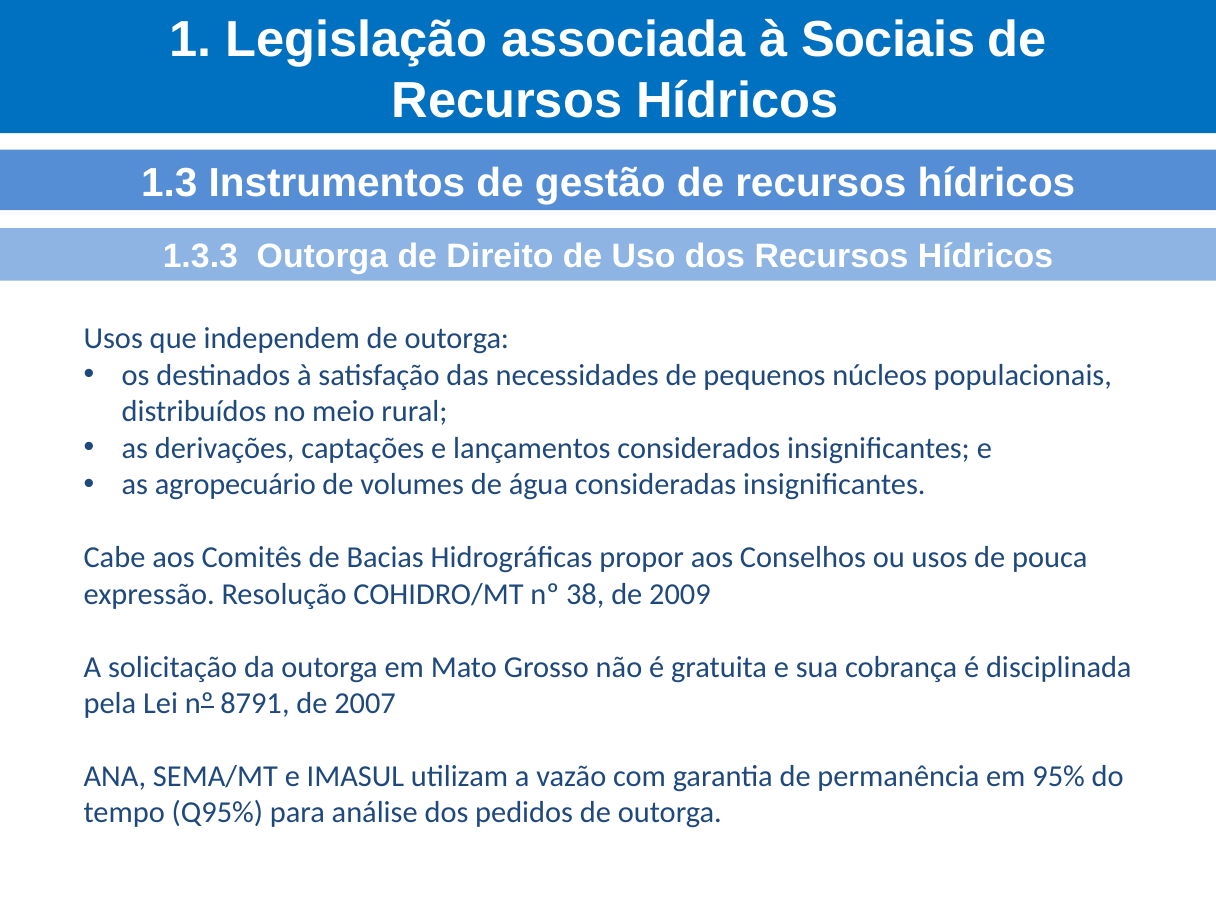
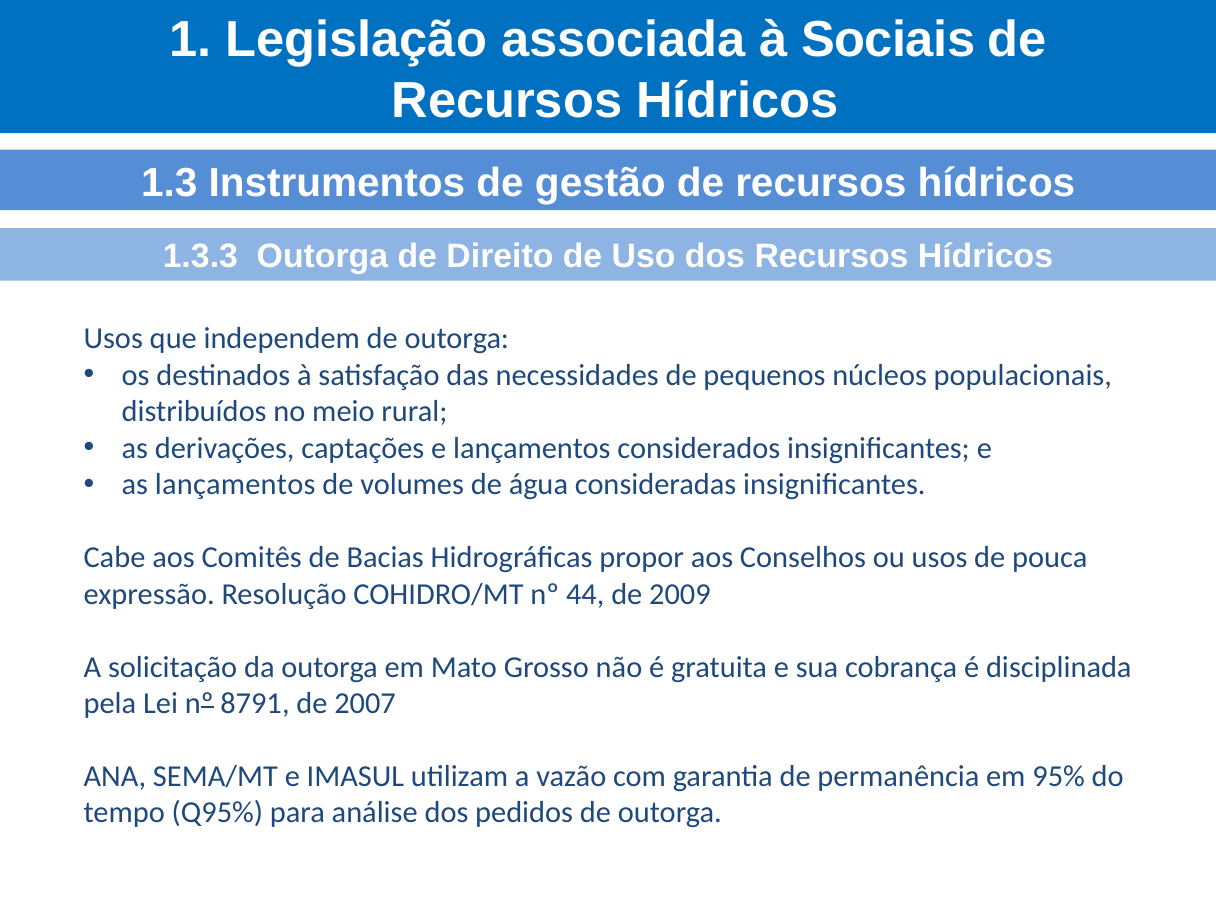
as agropecuário: agropecuário -> lançamentos (235, 485)
38: 38 -> 44 (585, 594)
